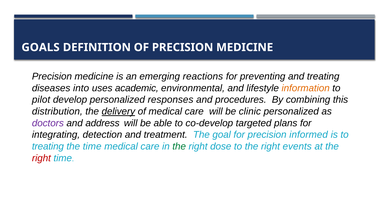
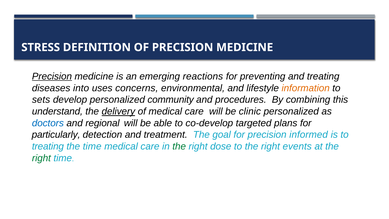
GOALS: GOALS -> STRESS (41, 47)
Precision underline: none -> present (52, 76)
academic: academic -> concerns (137, 88)
pilot: pilot -> sets (41, 100)
responses: responses -> community (171, 100)
distribution: distribution -> understand (57, 111)
doctors colour: purple -> blue (48, 123)
address: address -> regional (103, 123)
integrating: integrating -> particularly (56, 135)
right colour: red -> green (41, 158)
